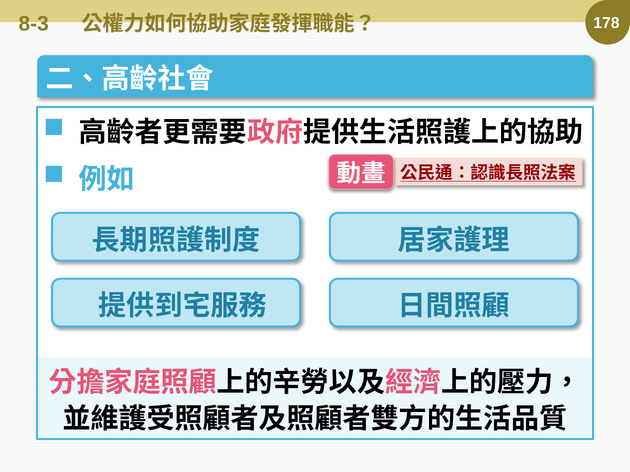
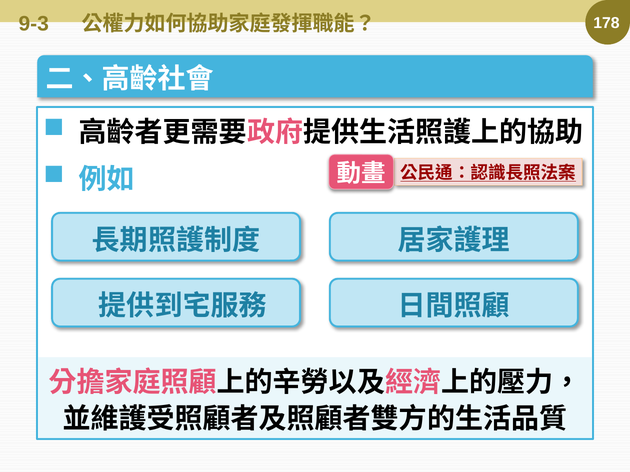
8-3: 8-3 -> 9-3 (34, 24)
